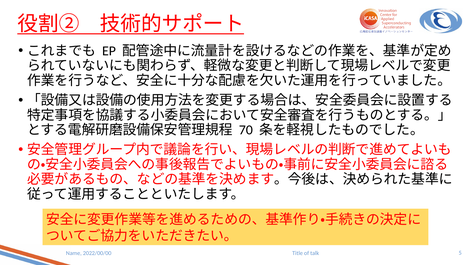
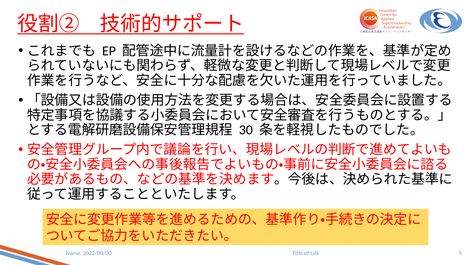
70: 70 -> 30 (246, 130)
